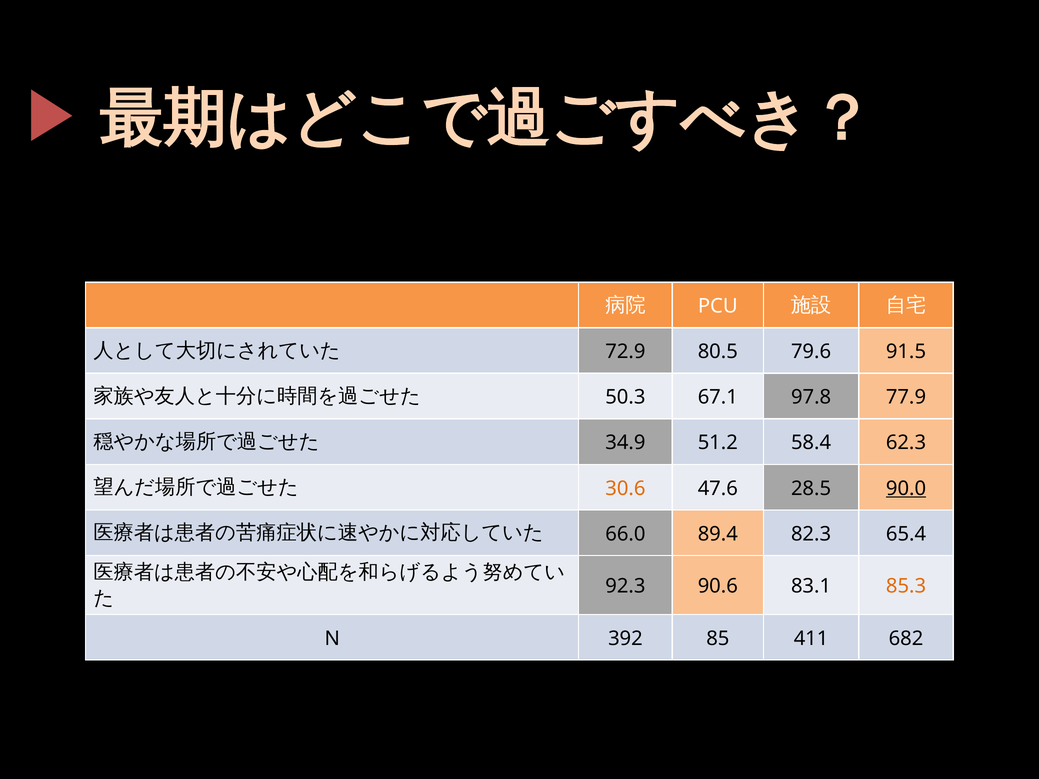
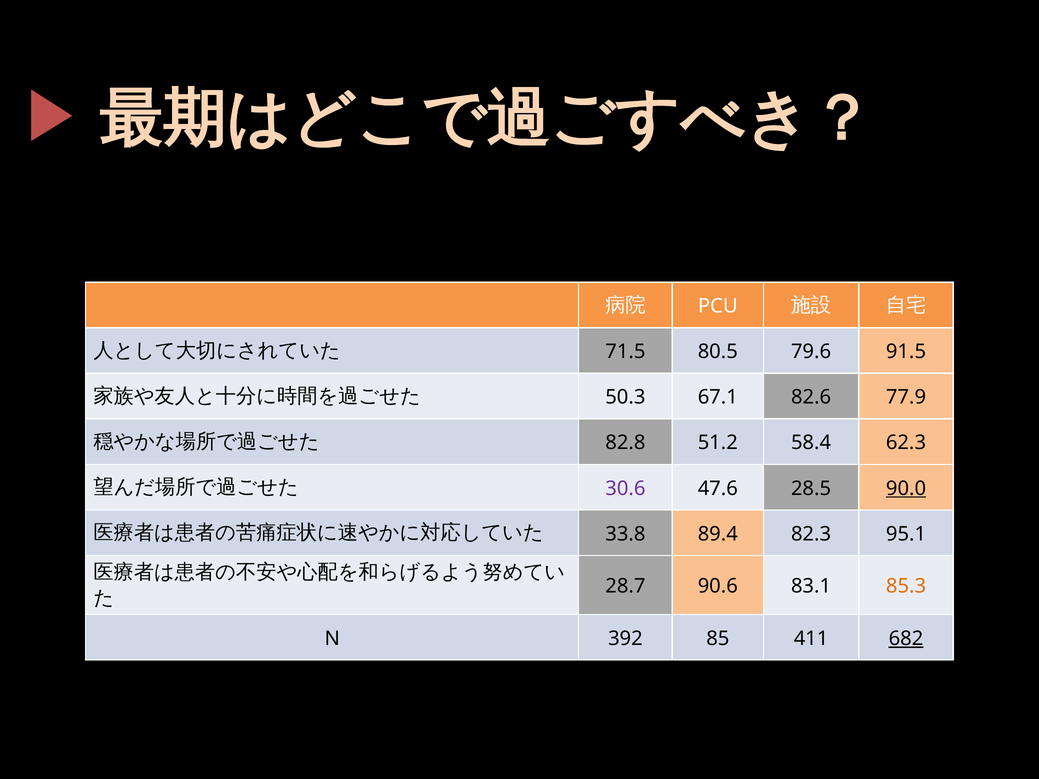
72.9: 72.9 -> 71.5 (625, 352)
97.8: 97.8 -> 82.6 (811, 397)
34.9: 34.9 -> 82.8 (625, 443)
30.6 colour: orange -> purple (625, 488)
66.0: 66.0 -> 33.8 (625, 534)
65.4: 65.4 -> 95.1 (906, 534)
92.3: 92.3 -> 28.7 (625, 586)
682 underline: none -> present (906, 639)
